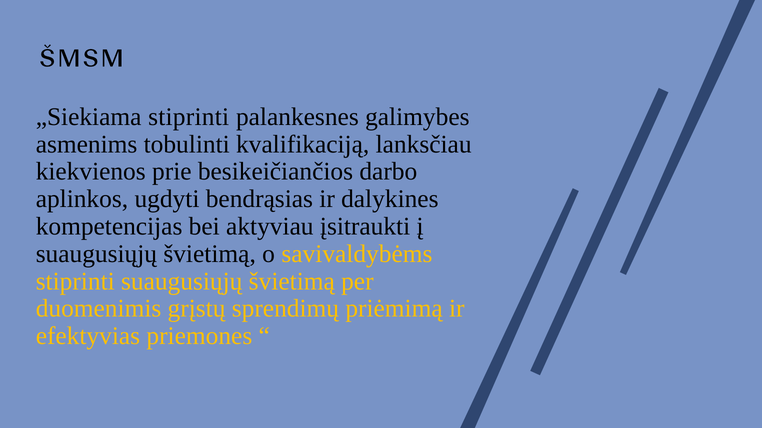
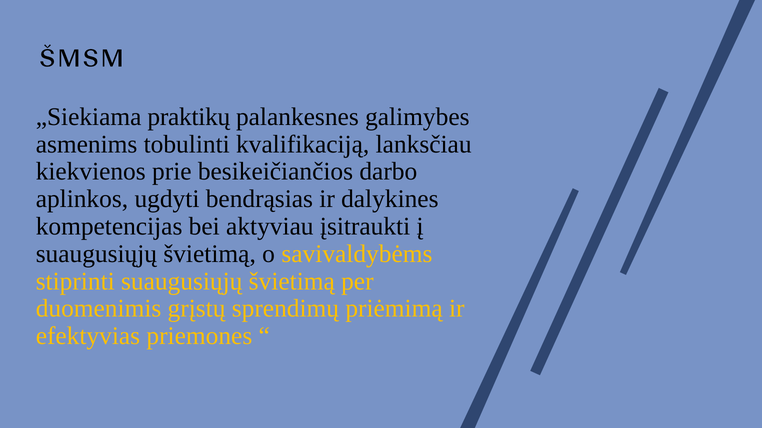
„Siekiama stiprinti: stiprinti -> praktikų (189, 117)
